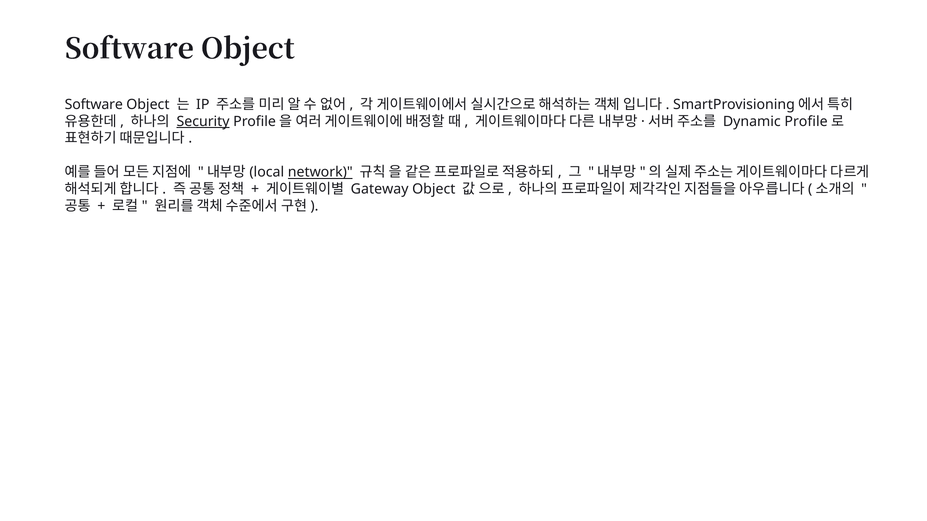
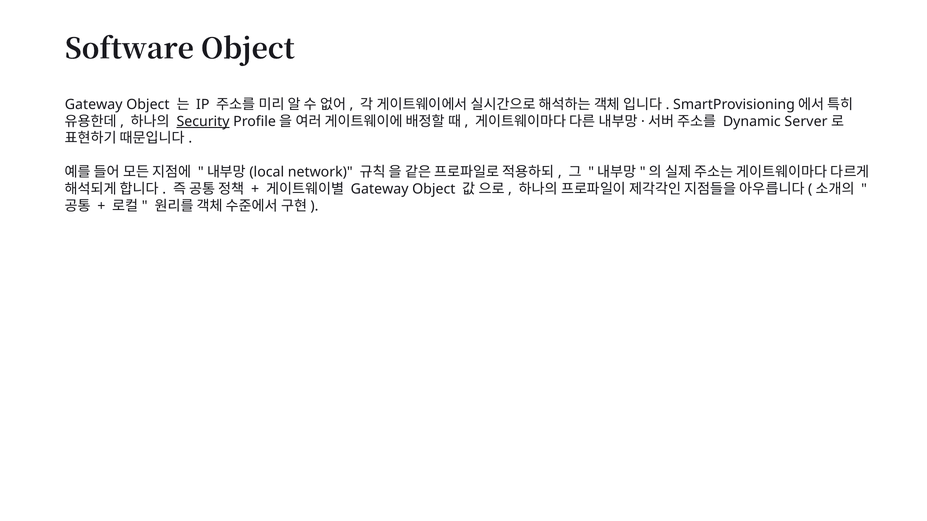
Software: Software -> Gateway (94, 104)
Dynamic Profile: Profile -> Server (806, 121)
network underline: present -> none (320, 172)
